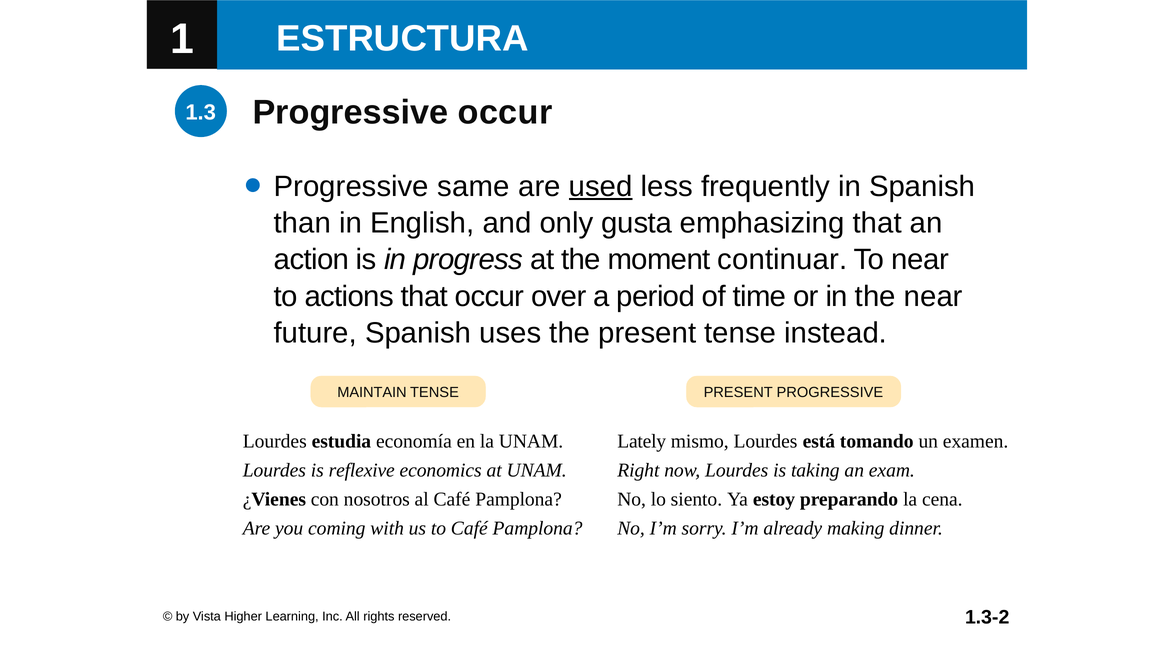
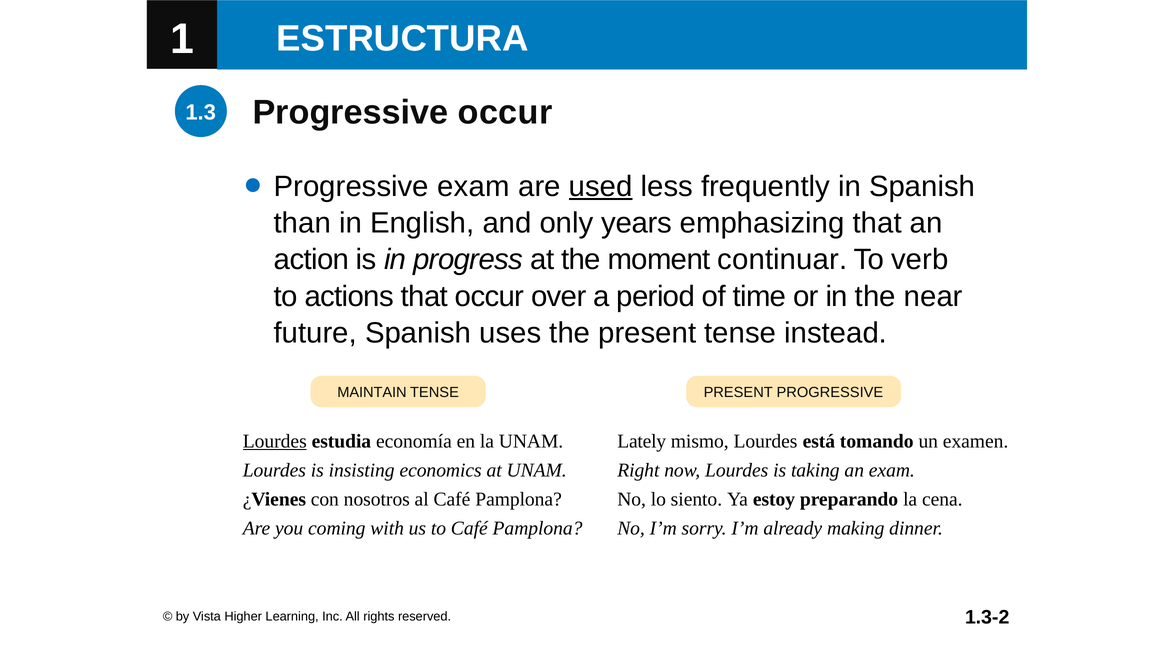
Progressive same: same -> exam (473, 187)
gusta: gusta -> years (637, 223)
To near: near -> verb (920, 260)
Lourdes underline: none -> present (275, 441)
reflexive: reflexive -> insisting (362, 471)
